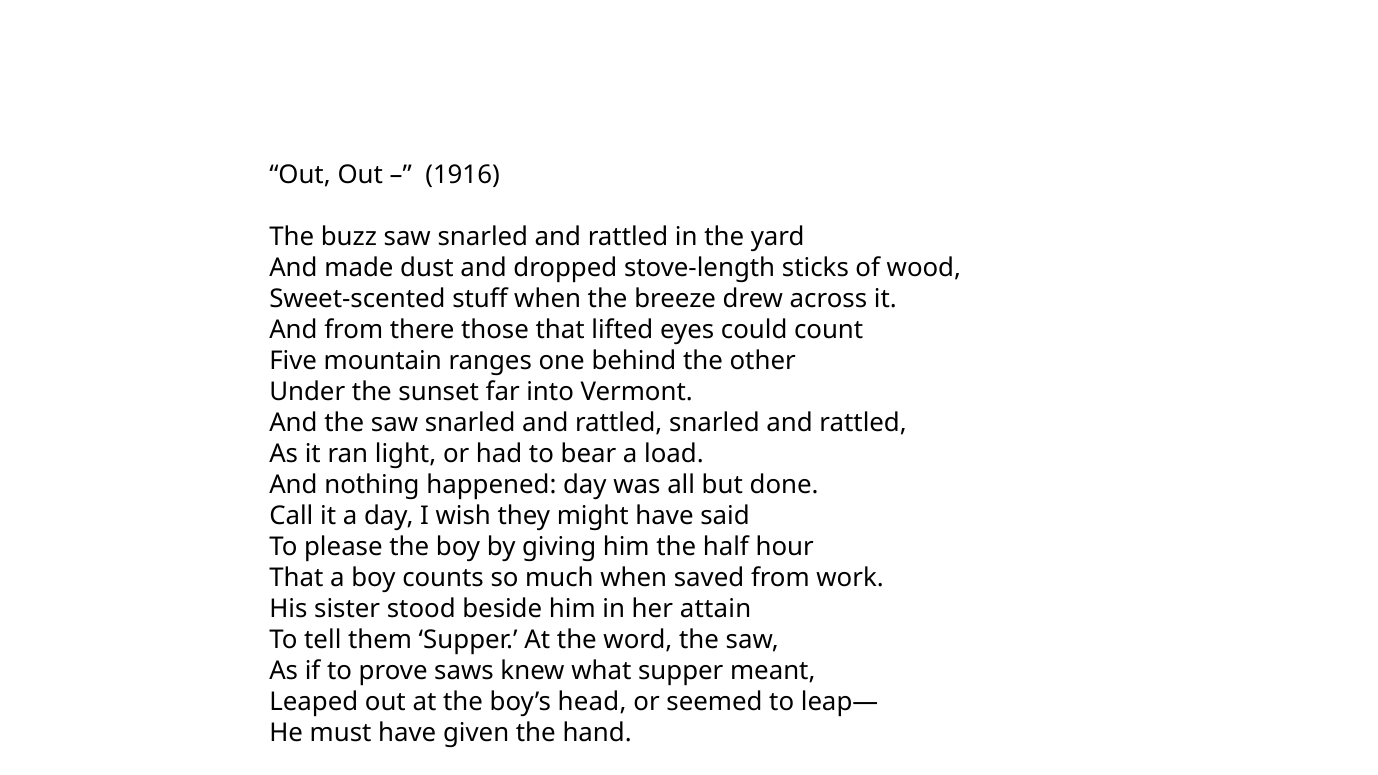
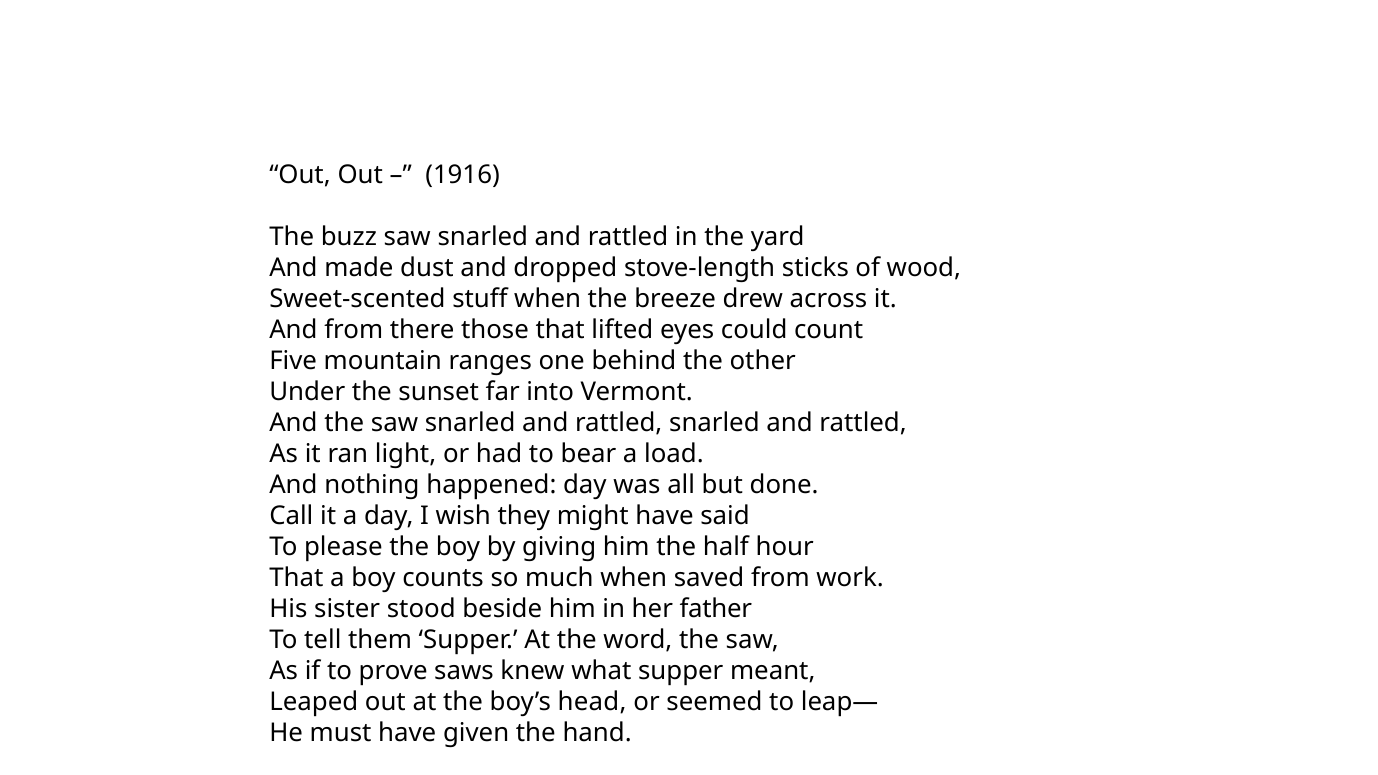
attain: attain -> father (716, 609)
